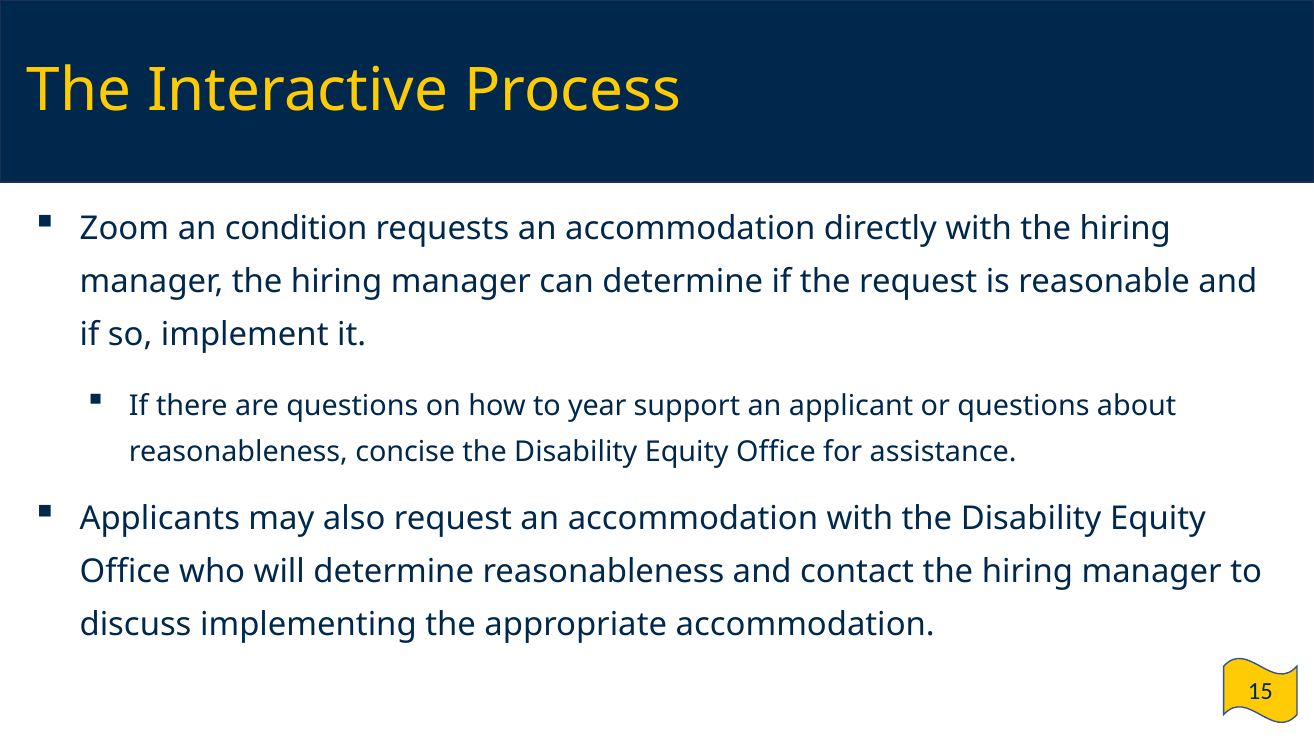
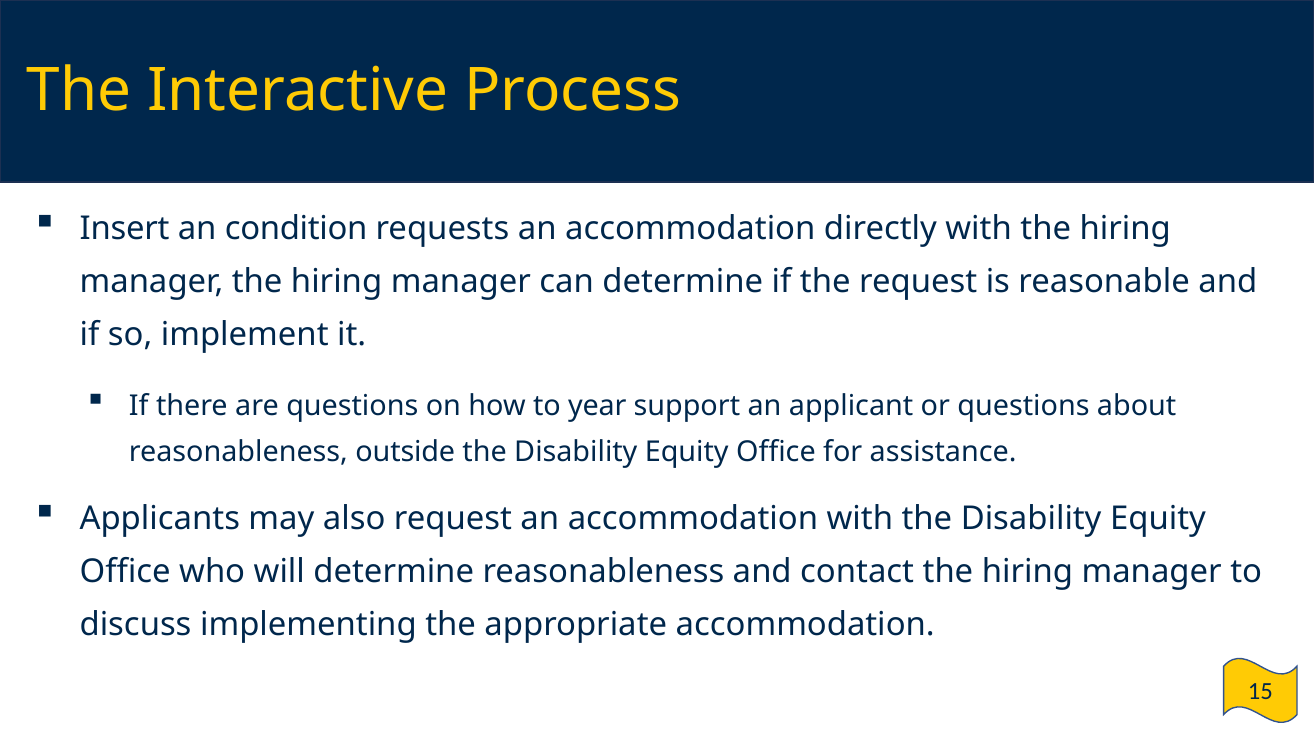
Zoom: Zoom -> Insert (125, 229)
concise: concise -> outside (405, 453)
